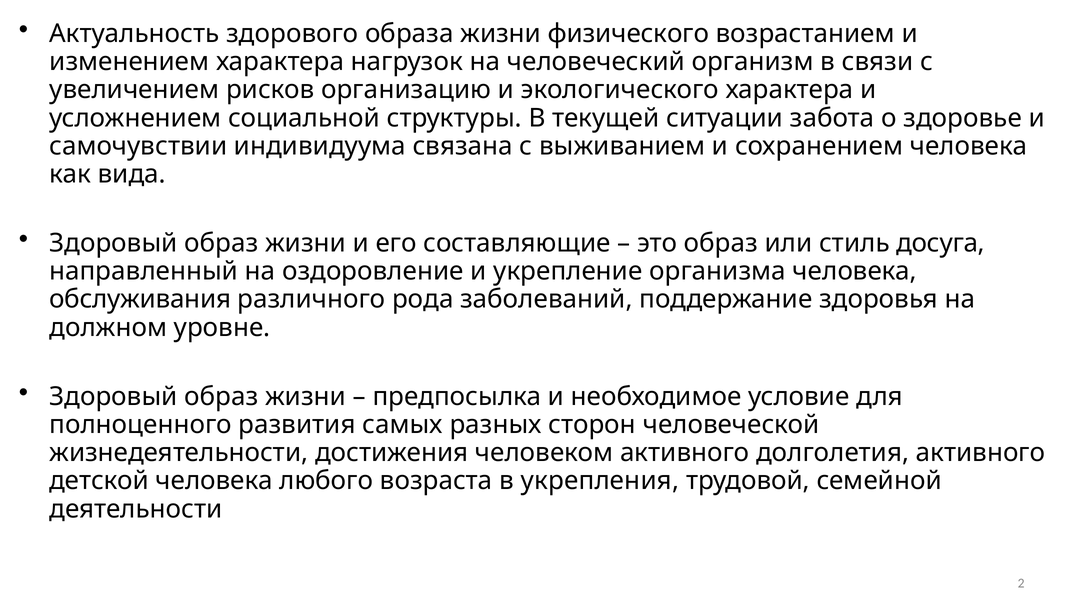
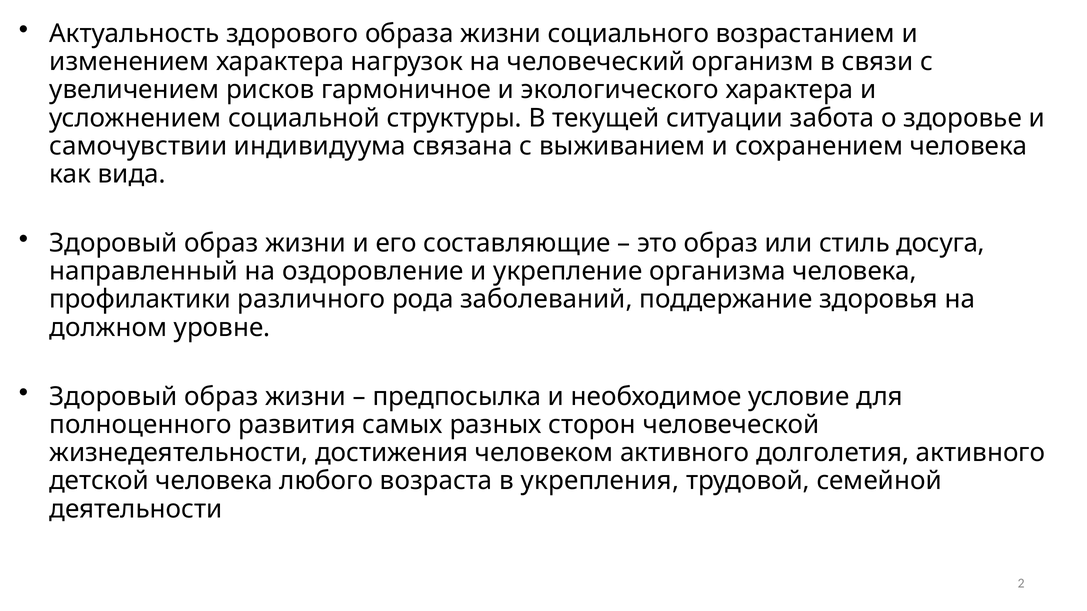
физического: физического -> социального (628, 34)
организацию: организацию -> гармоничное (406, 90)
обслуживания: обслуживания -> профилактики (140, 300)
